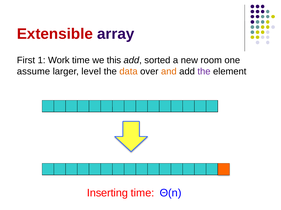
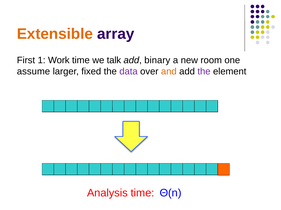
Extensible colour: red -> orange (55, 34)
this: this -> talk (114, 61)
sorted: sorted -> binary (157, 61)
level: level -> fixed (91, 72)
data colour: orange -> purple (129, 72)
Inserting: Inserting -> Analysis (107, 194)
